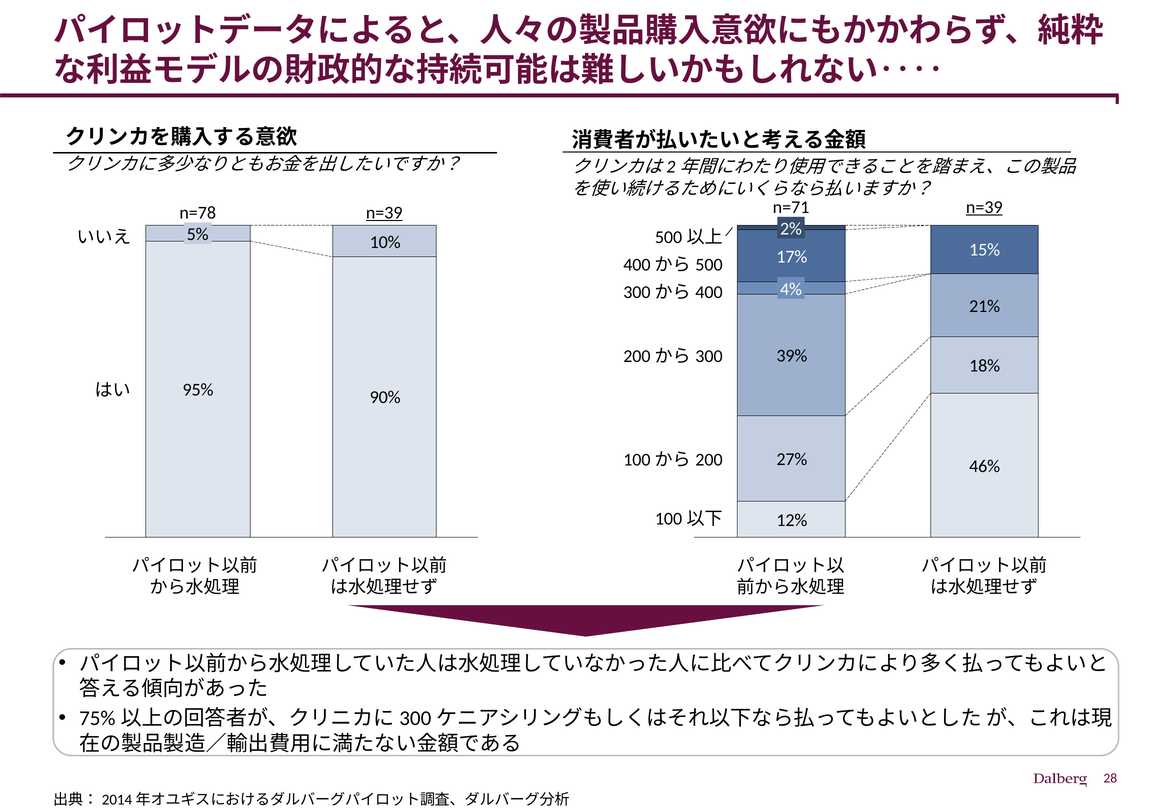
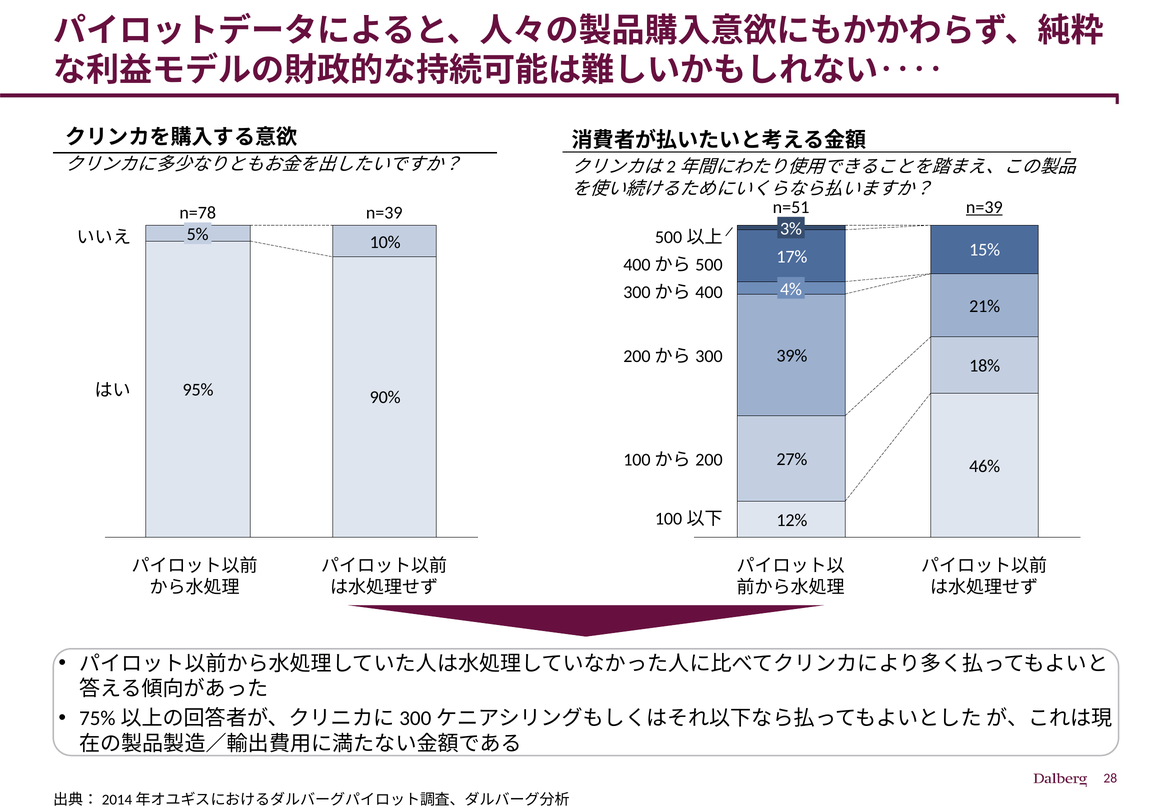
n=71: n=71 -> n=51 (791, 207)
n=39 underline: present -> none (384, 213)
2%: 2% -> 3% (791, 229)
